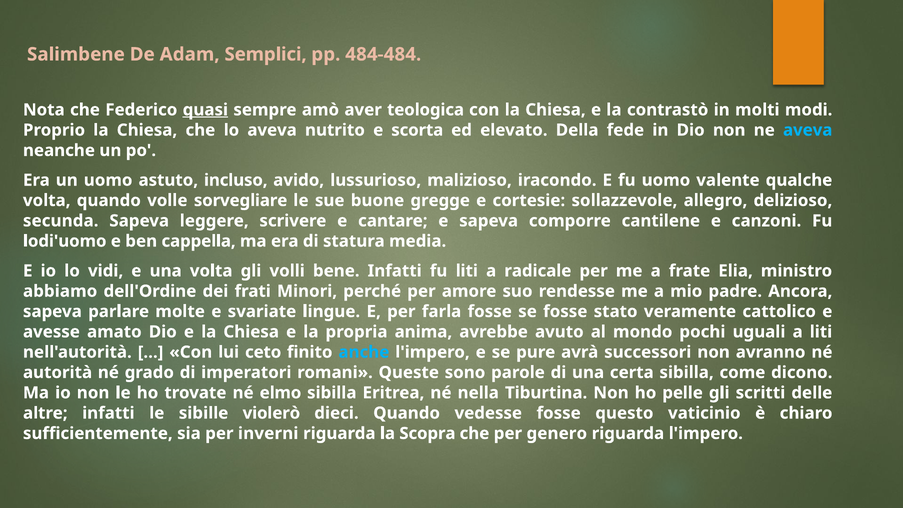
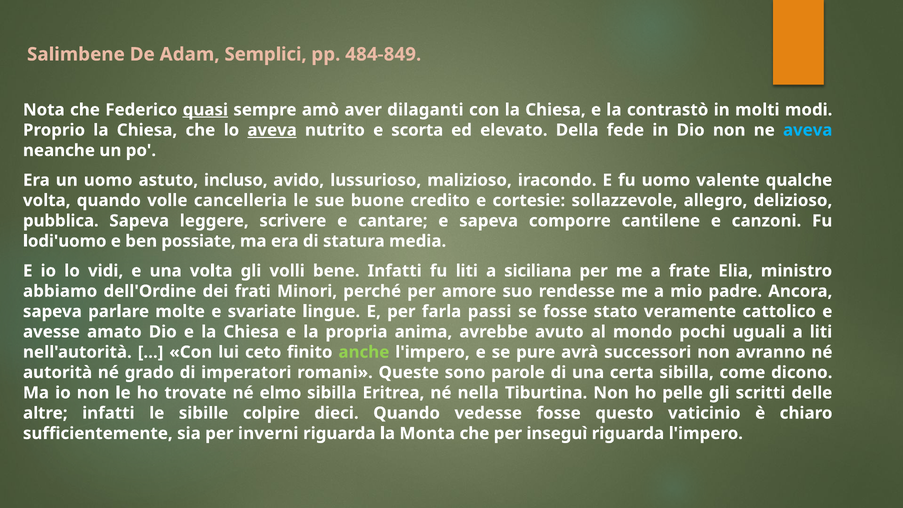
484-484: 484-484 -> 484-849 (383, 54)
teologica: teologica -> dilaganti (425, 110)
aveva underline: none -> present (272, 130)
sorvegliare: sorvegliare -> cancelleria (240, 200)
gregge: gregge -> credito (440, 200)
secunda: secunda -> pubblica (61, 221)
cappella: cappella -> possiate (199, 241)
radicale: radicale -> siciliana (538, 271)
farla fosse: fosse -> passi (490, 311)
anche colour: light blue -> light green (364, 352)
violerò: violerò -> colpire (271, 413)
Scopra: Scopra -> Monta (427, 433)
genero: genero -> inseguì (557, 433)
